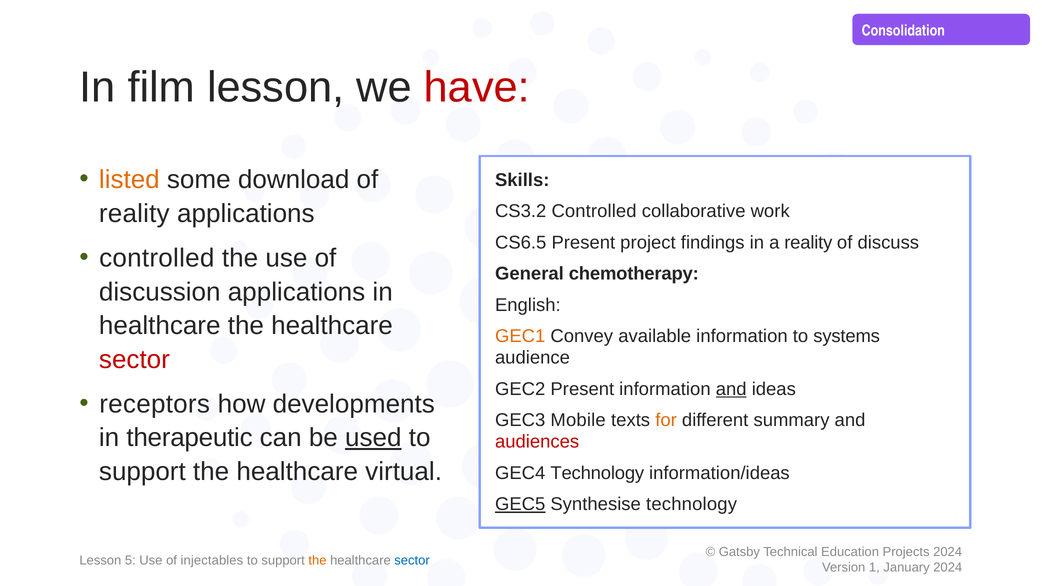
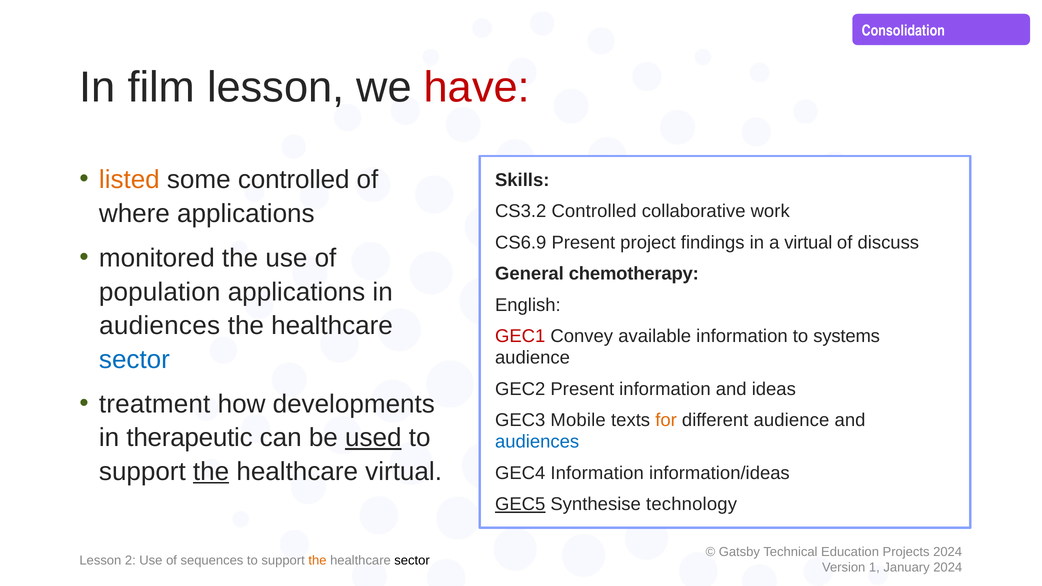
some download: download -> controlled (294, 180)
reality: reality -> where (134, 214)
CS6.5: CS6.5 -> CS6.9 (521, 243)
a reality: reality -> virtual (808, 243)
controlled: controlled -> monitored (157, 258)
discussion: discussion -> population (160, 292)
healthcare: healthcare -> audiences (160, 326)
GEC1 colour: orange -> red (520, 336)
sector colour: red -> blue (134, 360)
and underline: present -> none (731, 389)
receptors: receptors -> treatment (155, 404)
different summary: summary -> audience (791, 420)
audiences colour: red -> blue (537, 442)
the underline: none -> present (211, 472)
GEC4 Technology: Technology -> Information (597, 473)
5: 5 -> 2 (130, 560)
injectables: injectables -> sequences (212, 560)
sector colour: blue -> black (412, 560)
